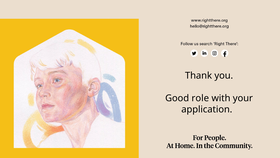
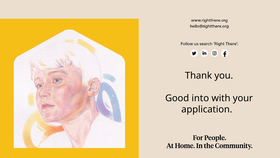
role: role -> into (200, 98)
